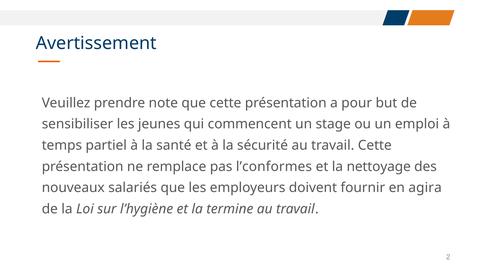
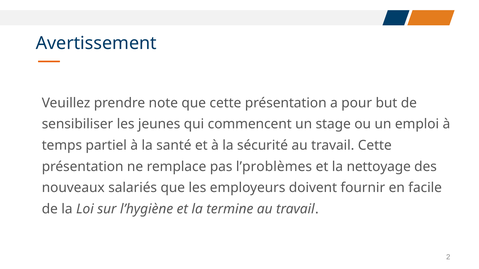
l’conformes: l’conformes -> l’problèmes (274, 167)
agira: agira -> facile (425, 188)
